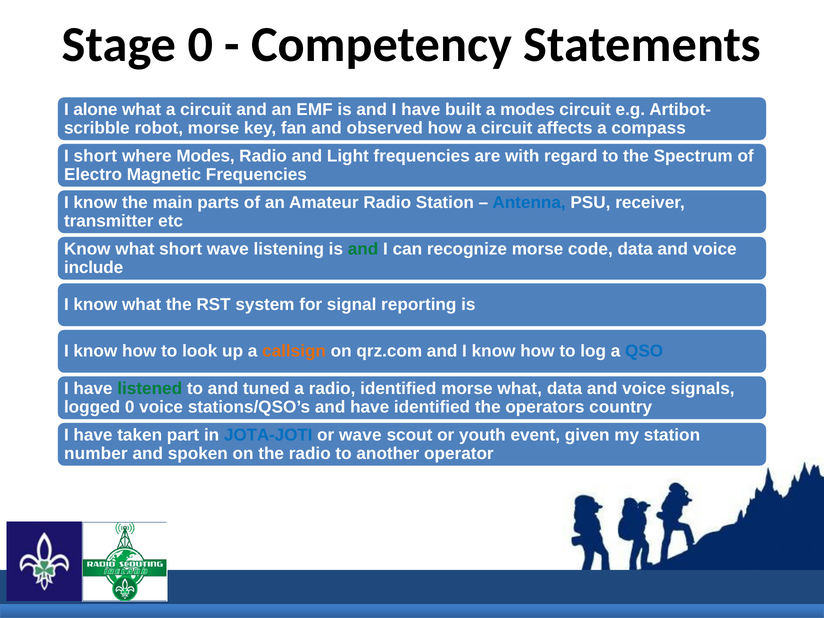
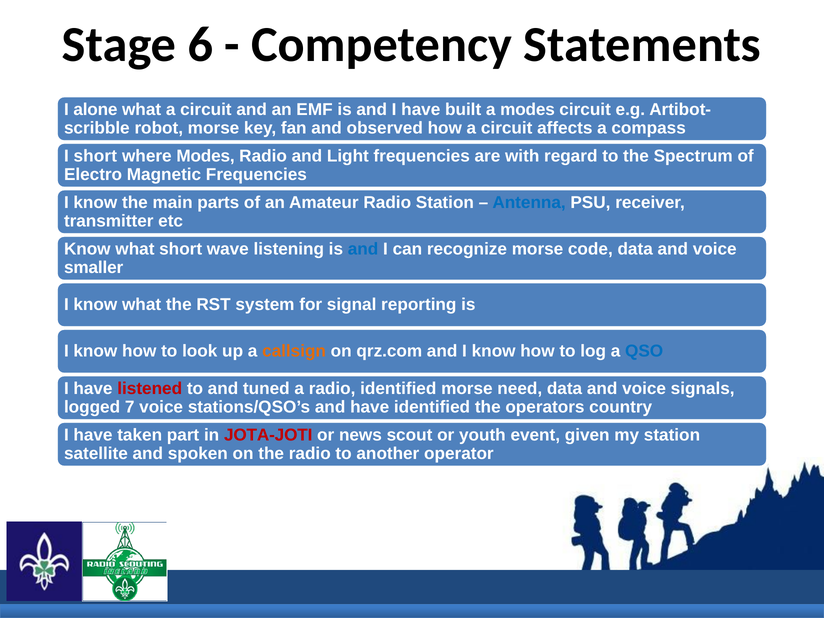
Stage 0: 0 -> 6 (200, 45)
and colour: green -> blue (363, 249)
include: include -> smaller (94, 267)
listened colour: green -> red (150, 388)
morse what: what -> need (520, 388)
logged 0: 0 -> 7 (130, 407)
JOTA-JOTI colour: blue -> red (268, 435)
or wave: wave -> news (360, 435)
number: number -> satellite (96, 453)
